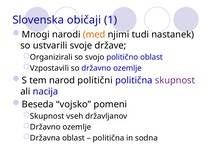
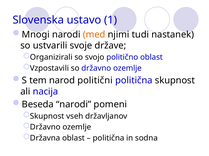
običaji: običaji -> ustavo (84, 20)
skupnost colour: purple -> black (175, 81)
Beseda vojsko: vojsko -> narodi (74, 105)
